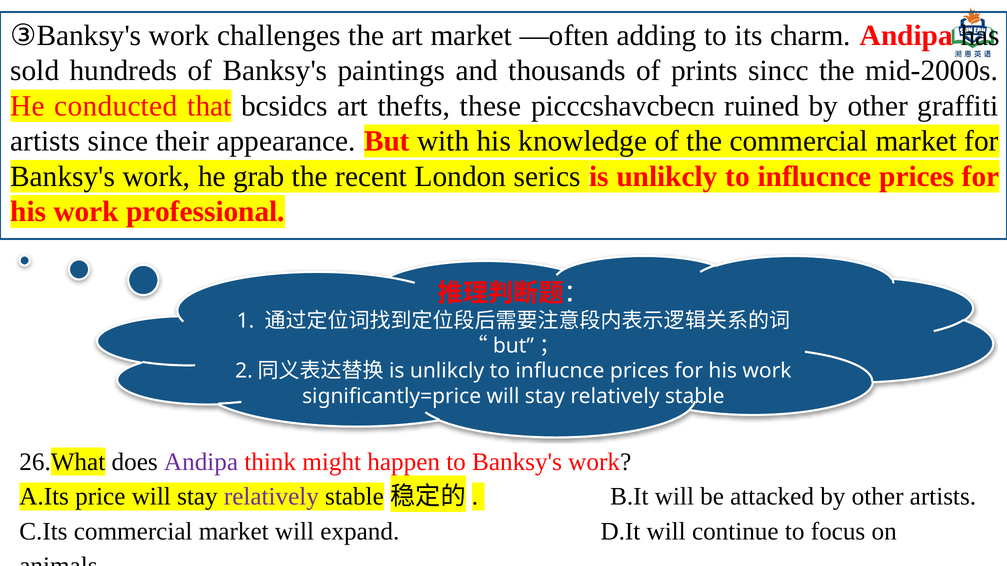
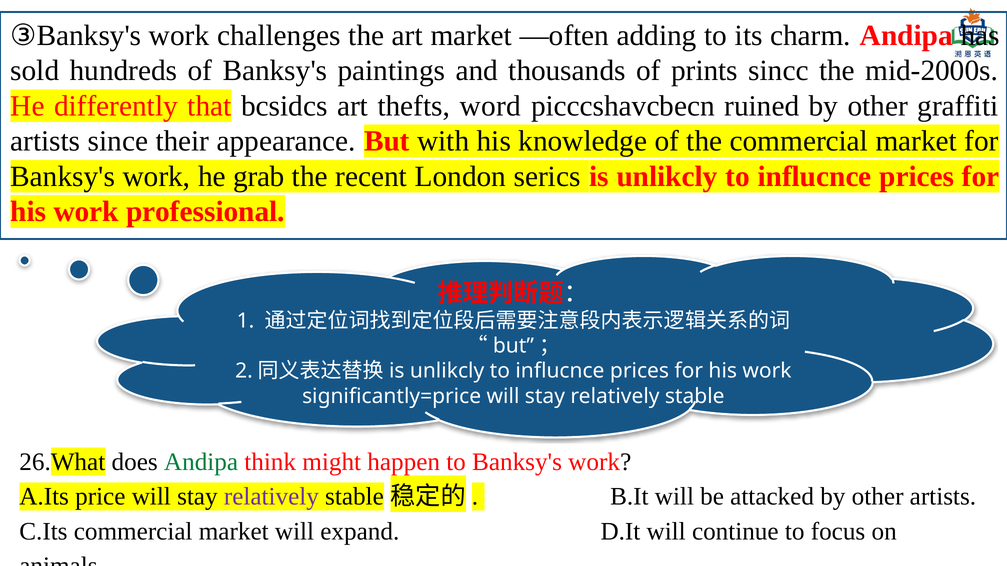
conducted: conducted -> differently (116, 106)
these: these -> word (490, 106)
Andipa colour: purple -> green (201, 462)
